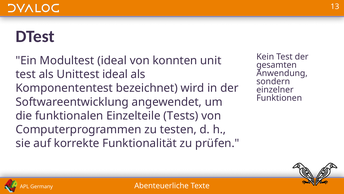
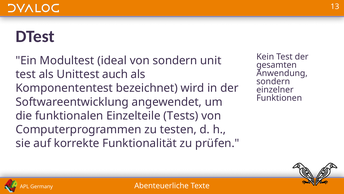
von konnten: konnten -> sondern (175, 60)
Unittest ideal: ideal -> auch (115, 74)
